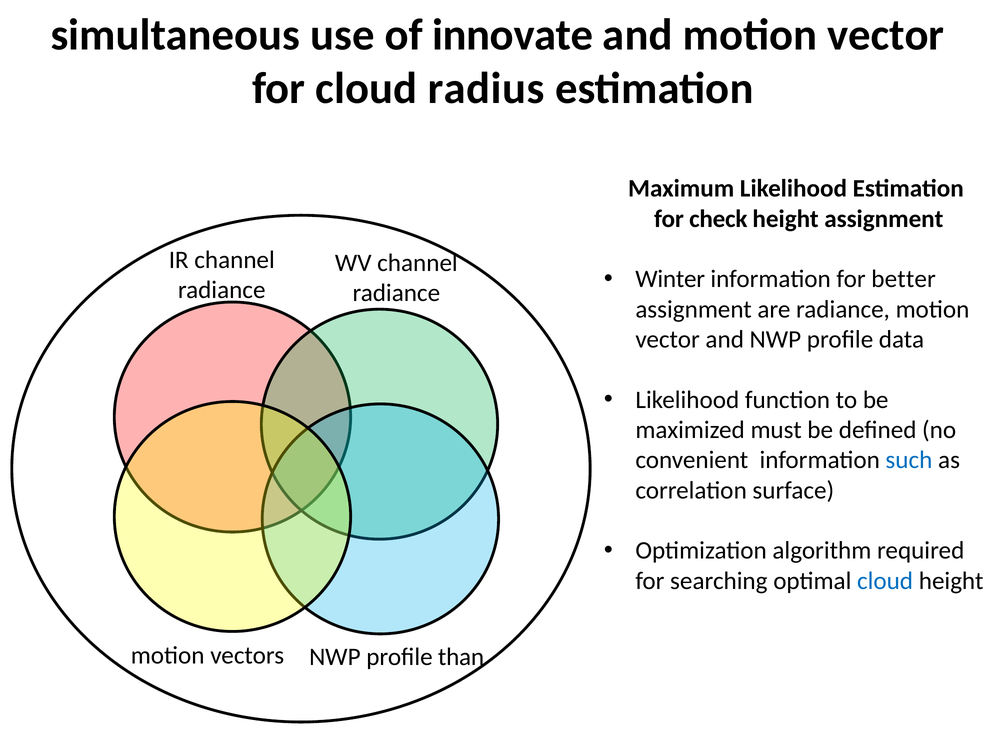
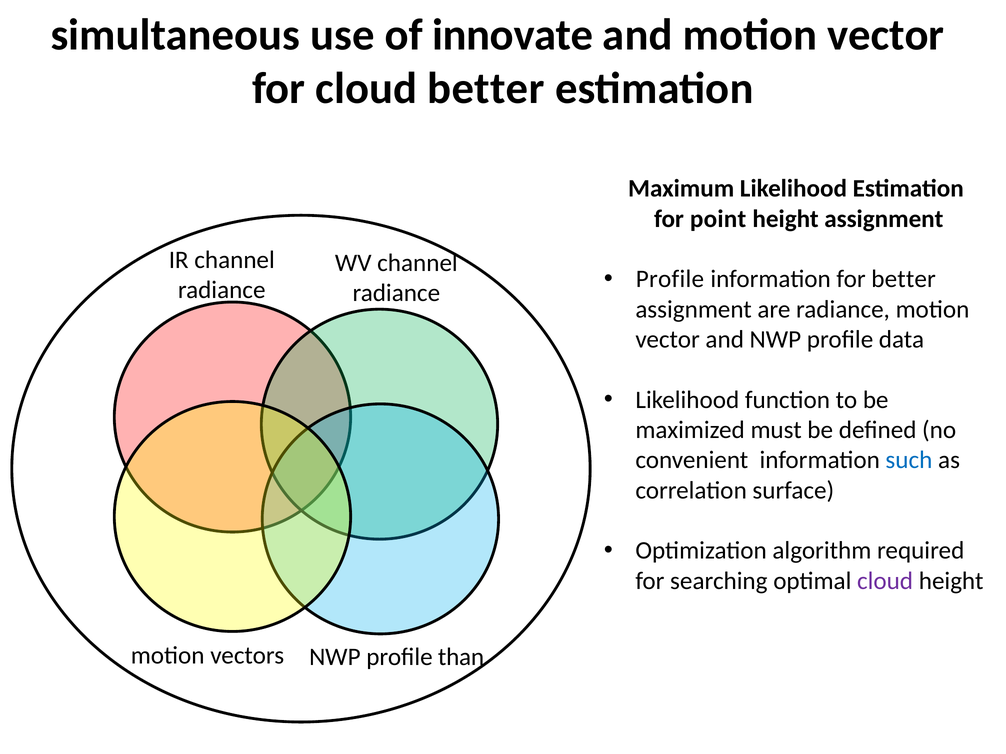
cloud radius: radius -> better (486, 89)
check: check -> point (718, 219)
Winter: Winter -> Profile (670, 279)
cloud colour: blue -> purple (885, 581)
